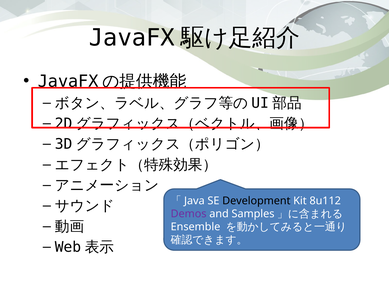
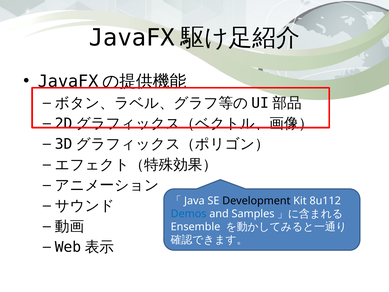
Demos colour: purple -> blue (189, 214)
